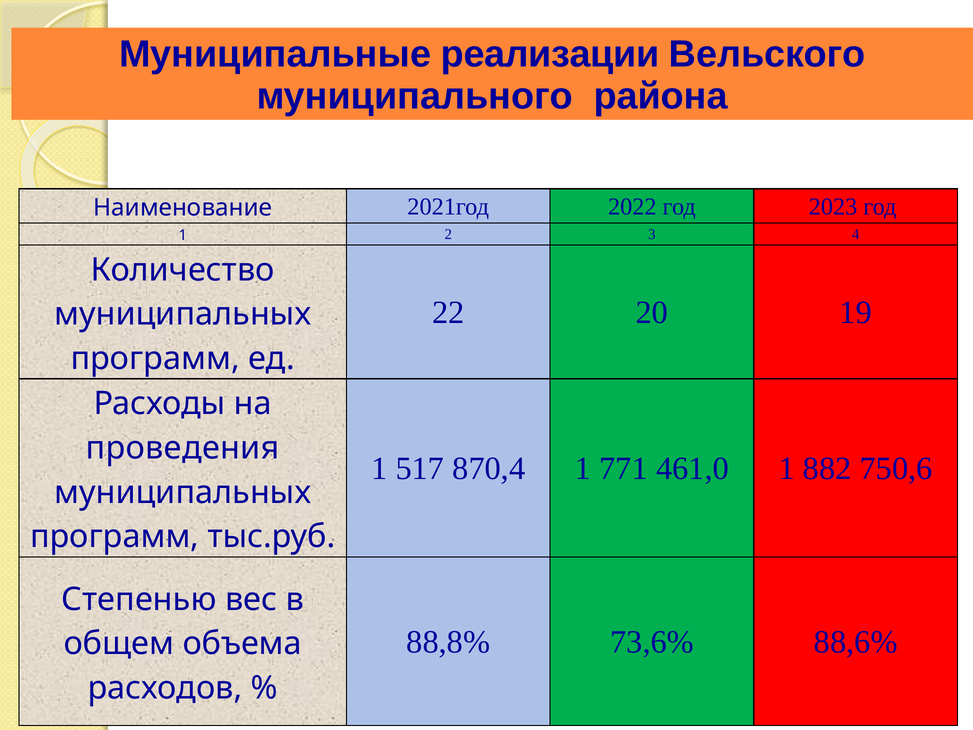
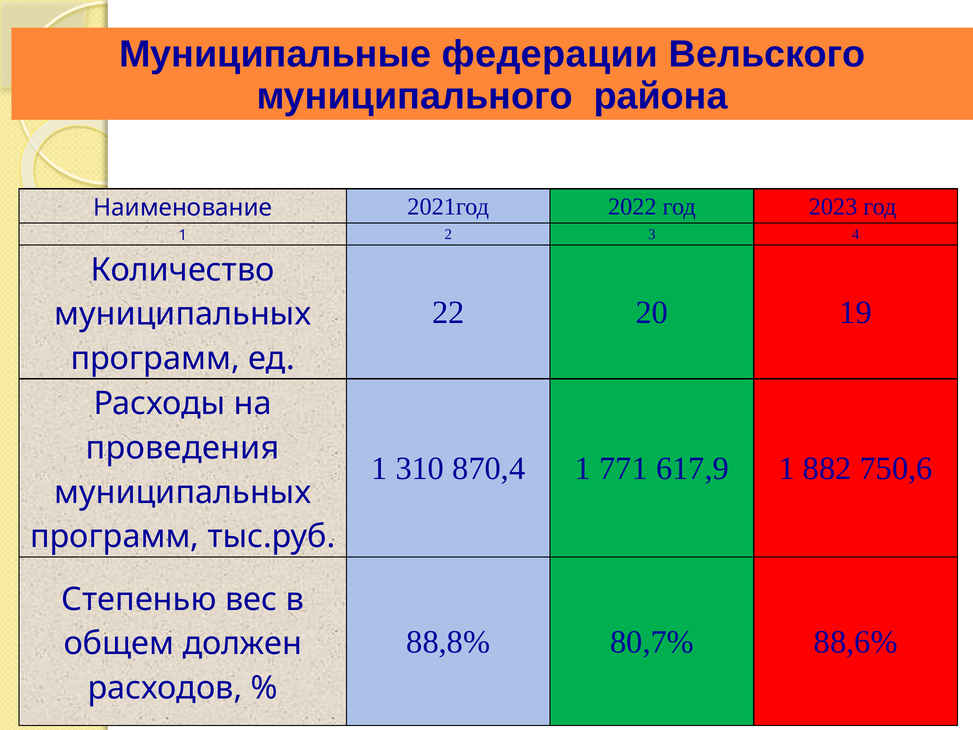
реализации: реализации -> федерации (550, 54)
517: 517 -> 310 (420, 468)
461,0: 461,0 -> 617,9 (693, 468)
73,6%: 73,6% -> 80,7% (652, 642)
объема: объема -> должен (242, 643)
